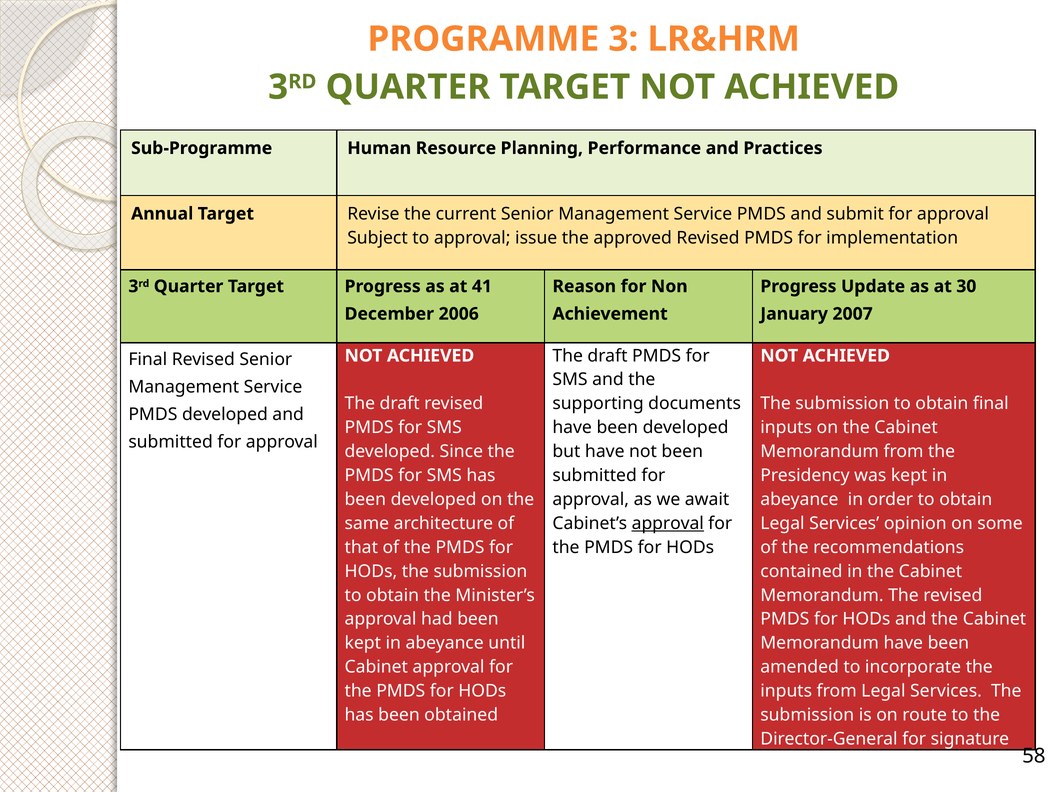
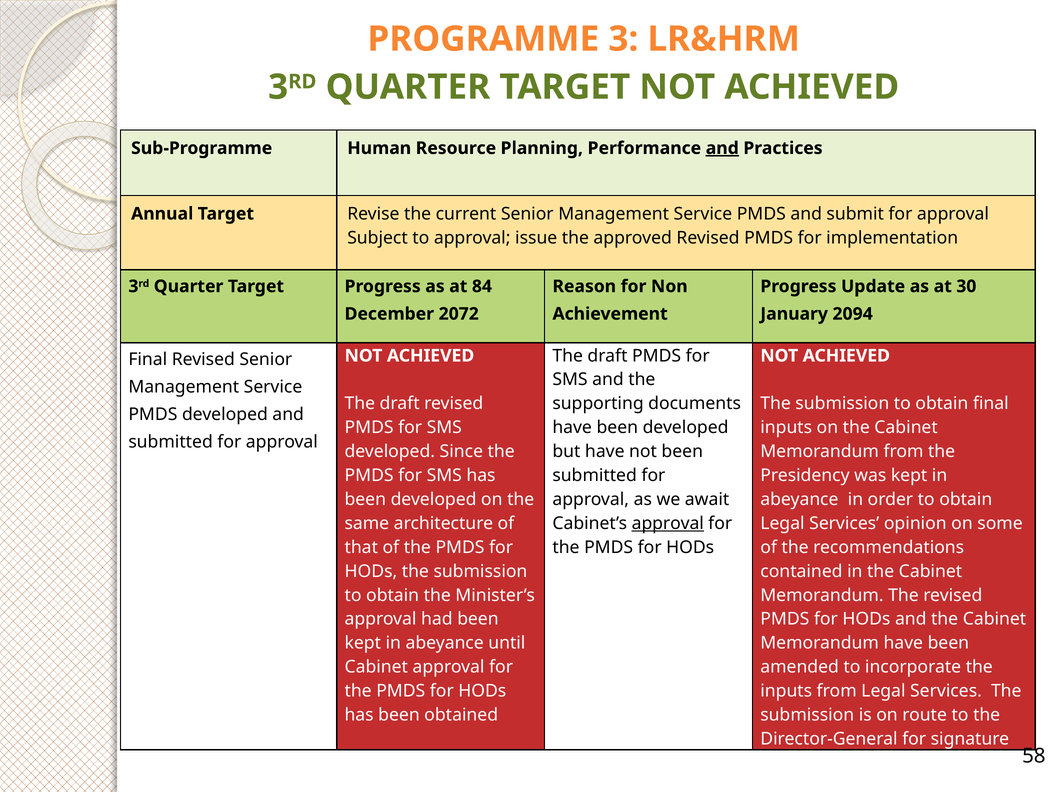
and underline: none -> present (722, 148)
41: 41 -> 84 (482, 286)
2006: 2006 -> 2072 (459, 314)
2007: 2007 -> 2094 (853, 314)
